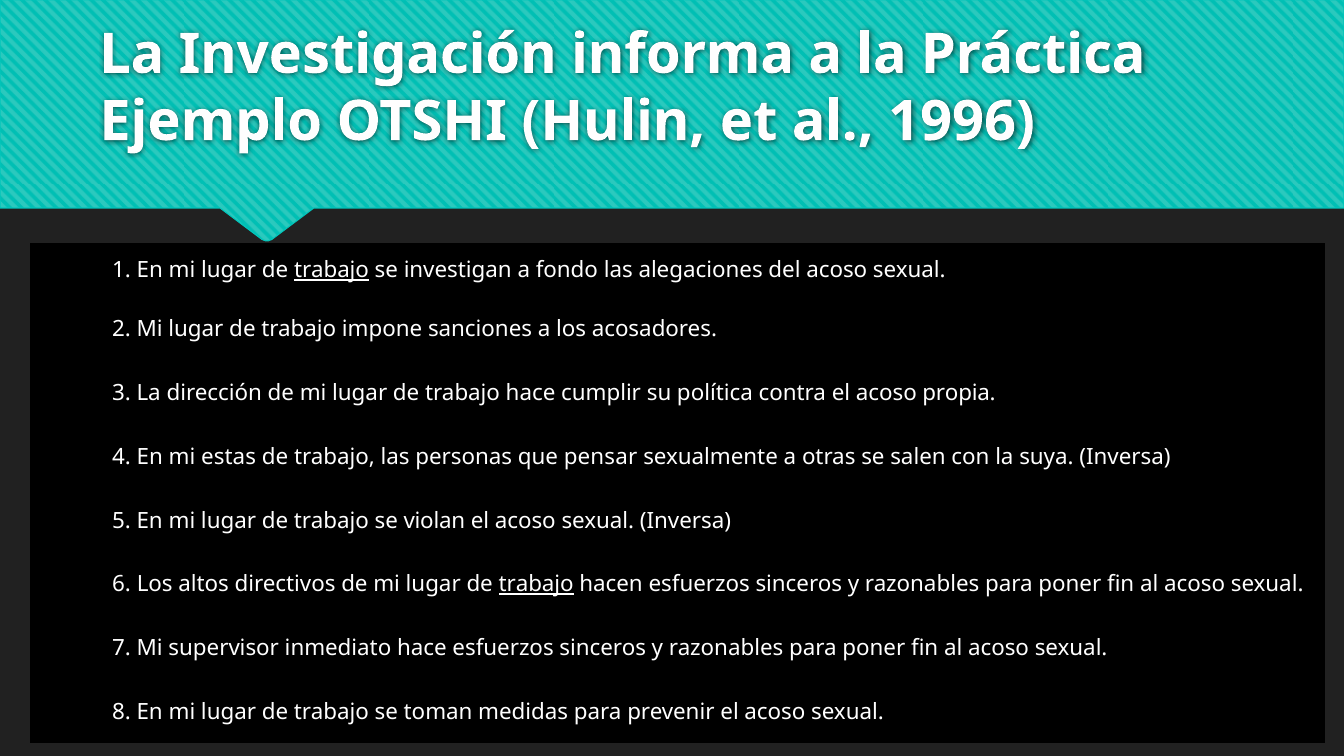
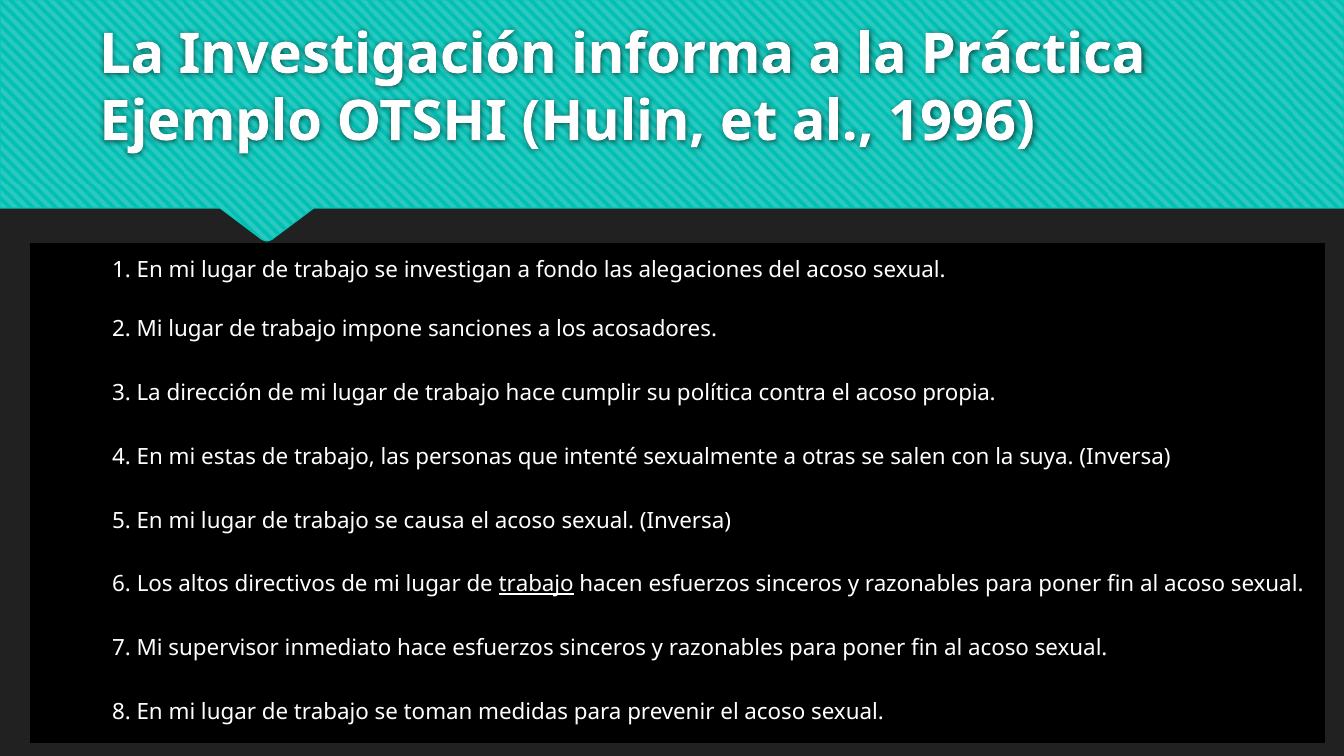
trabajo underline: present -> none (331, 271)
pensar: pensar -> intenté (601, 457)
violan: violan -> causa (434, 521)
